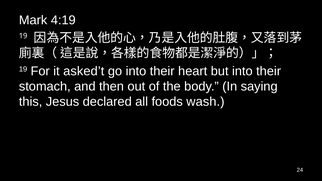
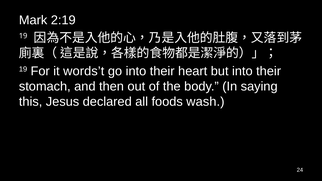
4:19: 4:19 -> 2:19 (63, 20)
asked’t: asked’t -> words’t (84, 71)
